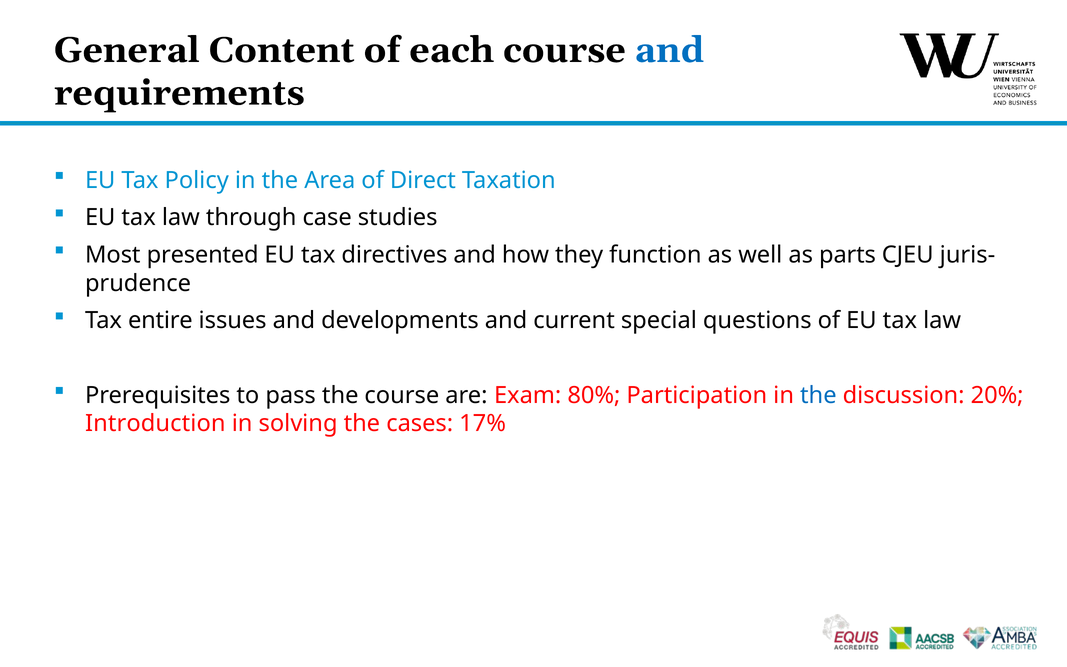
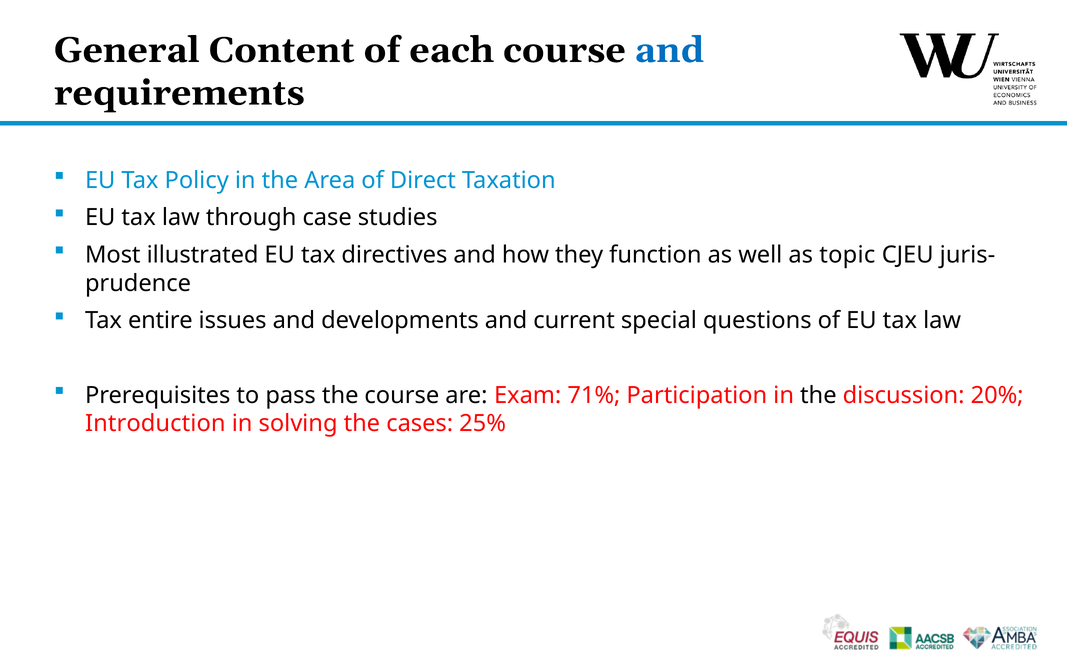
presented: presented -> illustrated (203, 255)
parts: parts -> topic (847, 255)
80%: 80% -> 71% (594, 395)
the colour: blue -> black (818, 395)
17%: 17% -> 25% (483, 424)
